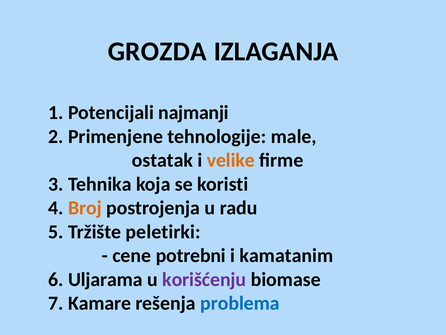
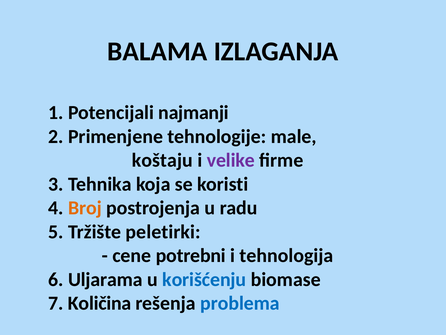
GROZDA: GROZDA -> BALAMA (157, 51)
ostatak: ostatak -> koštaju (162, 160)
velike colour: orange -> purple (231, 160)
kamatanim: kamatanim -> tehnologija (286, 255)
korišćenju colour: purple -> blue (204, 279)
Kamare: Kamare -> Količina (100, 303)
